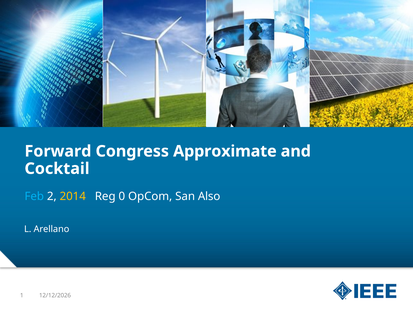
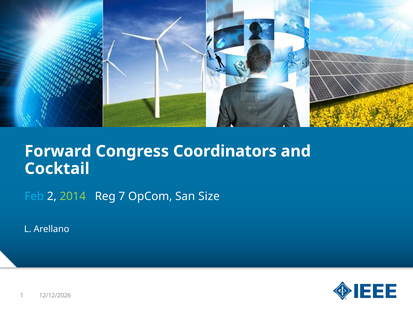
Approximate: Approximate -> Coordinators (225, 151)
2014 colour: yellow -> light green (73, 196)
0: 0 -> 7 (122, 196)
Also: Also -> Size (209, 196)
